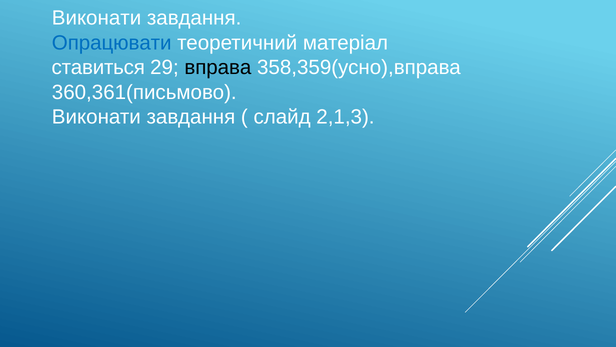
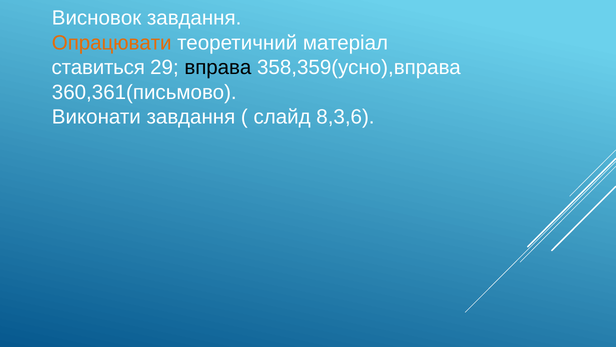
Виконати: Виконати -> Висновок (97, 18)
Опрацювати colour: blue -> orange (112, 43)
2,1,3: 2,1,3 -> 8,3,6 (345, 117)
